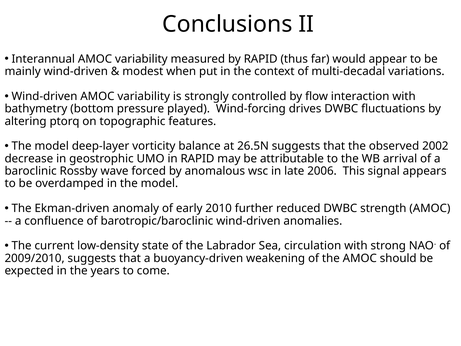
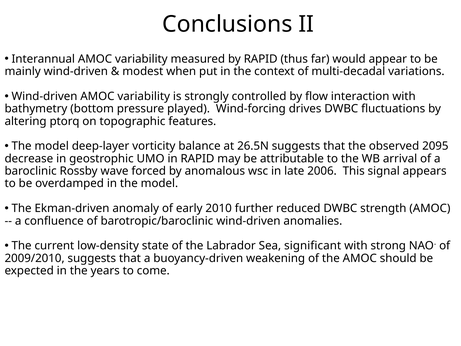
2002: 2002 -> 2095 (435, 146)
circulation: circulation -> significant (313, 246)
